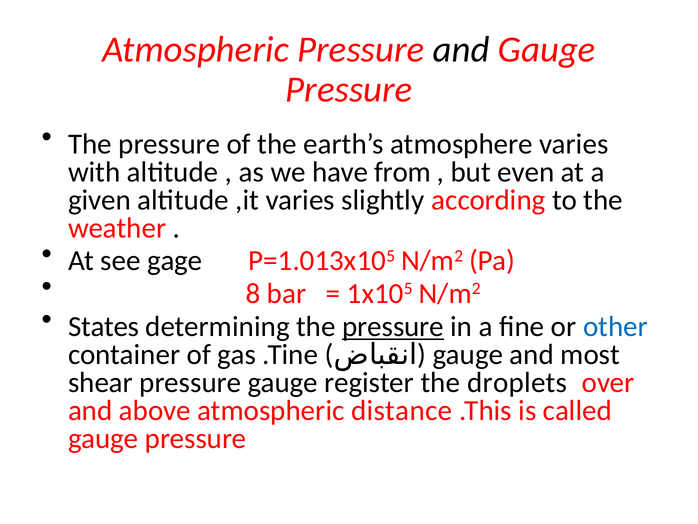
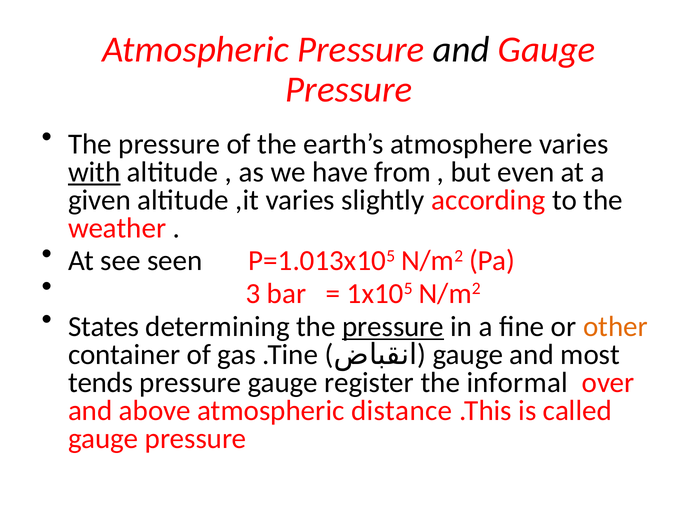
with underline: none -> present (94, 172)
gage: gage -> seen (175, 261)
8: 8 -> 3 (253, 293)
other colour: blue -> orange (615, 326)
shear: shear -> tends (101, 382)
droplets: droplets -> informal (517, 382)
